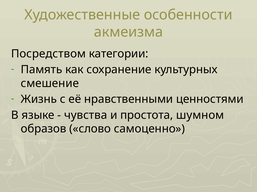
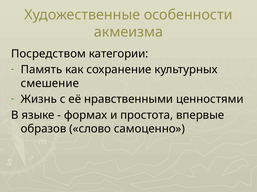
чувства: чувства -> формах (86, 116)
шумном: шумном -> впервые (200, 116)
